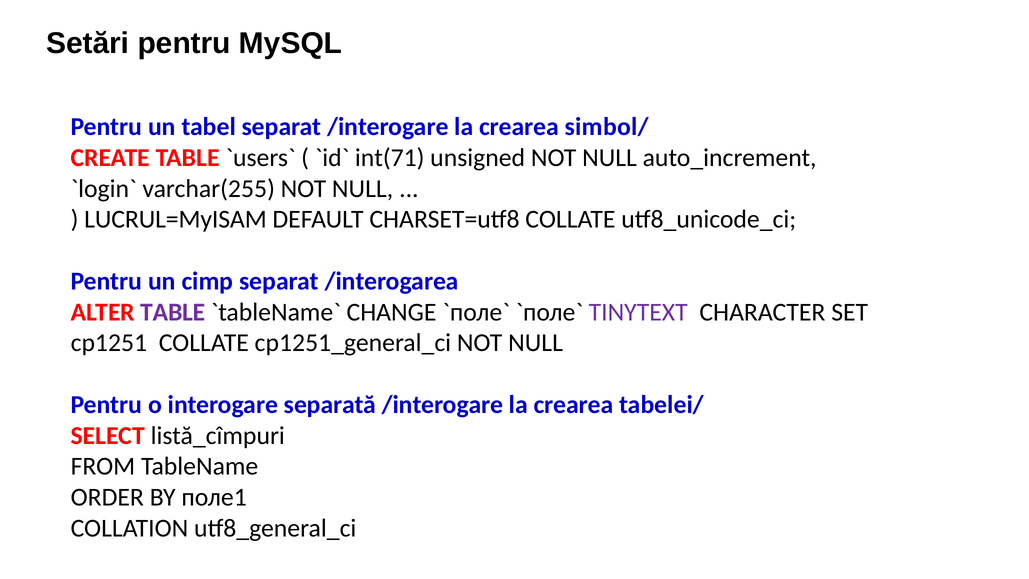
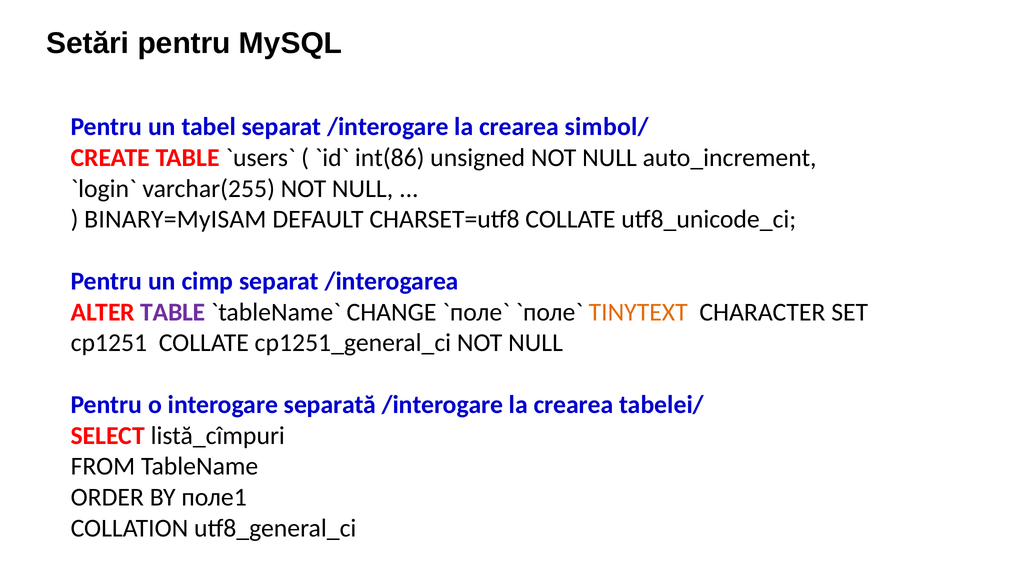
int(71: int(71 -> int(86 (390, 158)
LUCRUL=MyISAM: LUCRUL=MyISAM -> BINARY=MyISAM (175, 219)
TINYTEXT colour: purple -> orange (638, 312)
